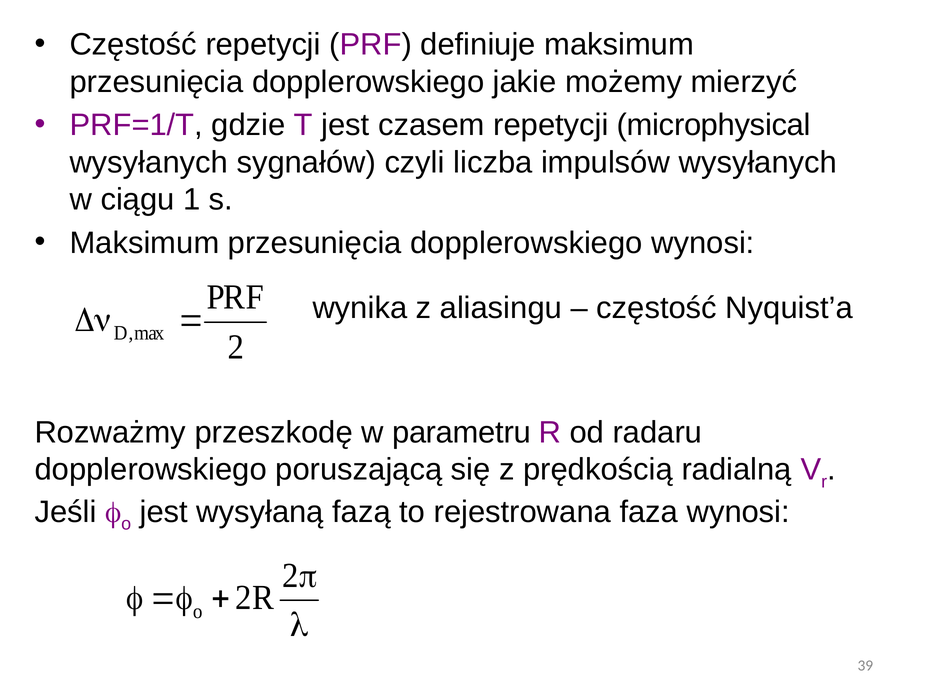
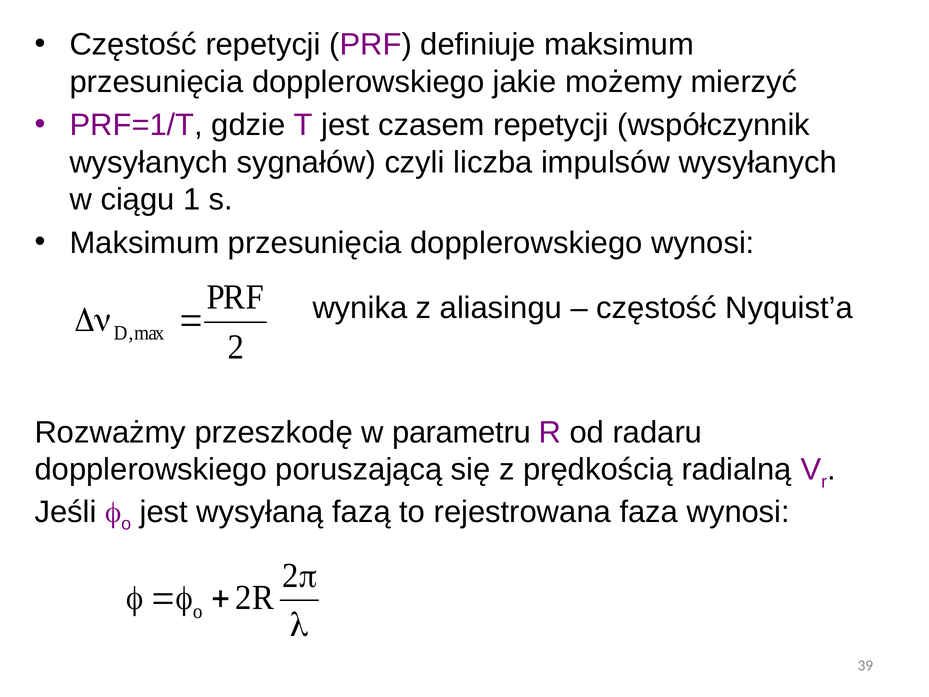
microphysical: microphysical -> współczynnik (714, 125)
